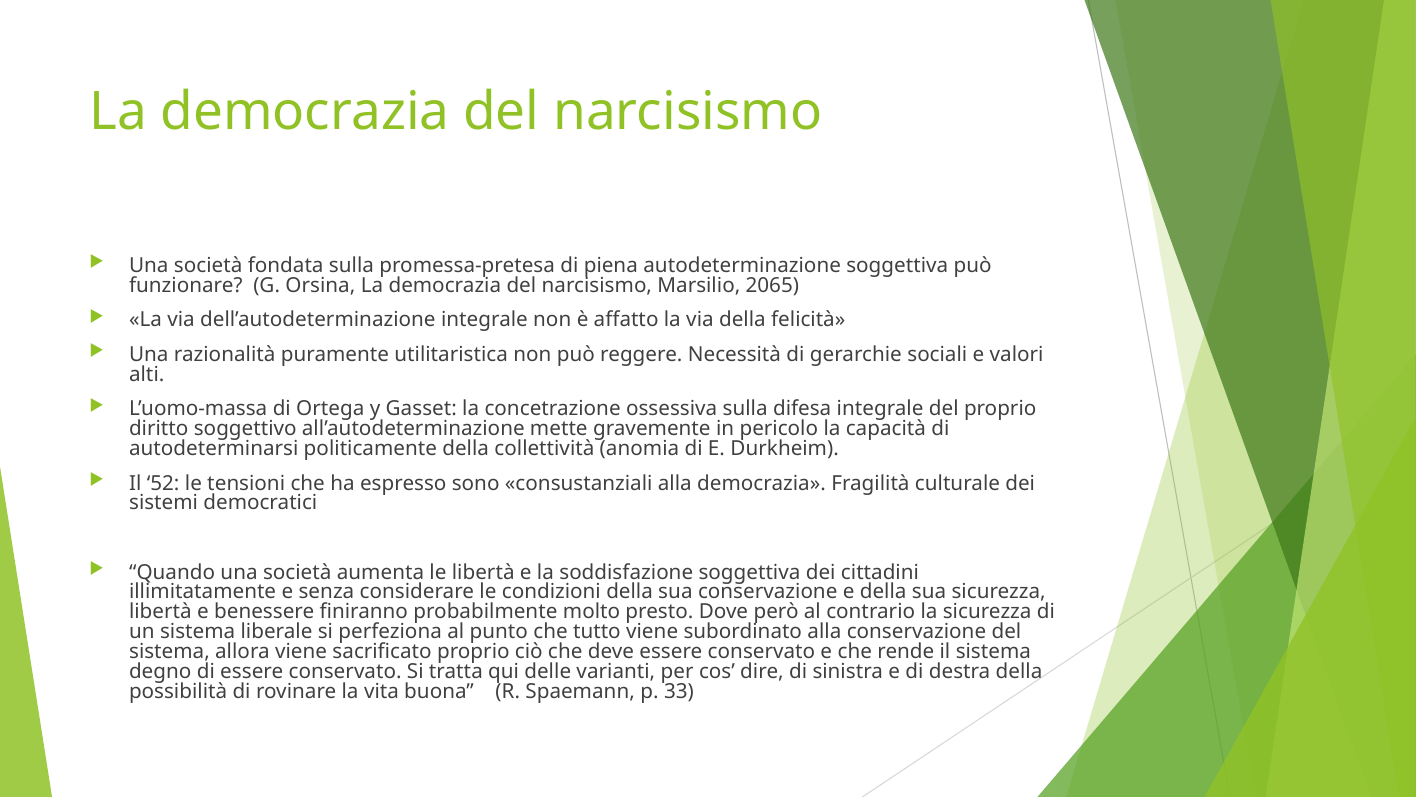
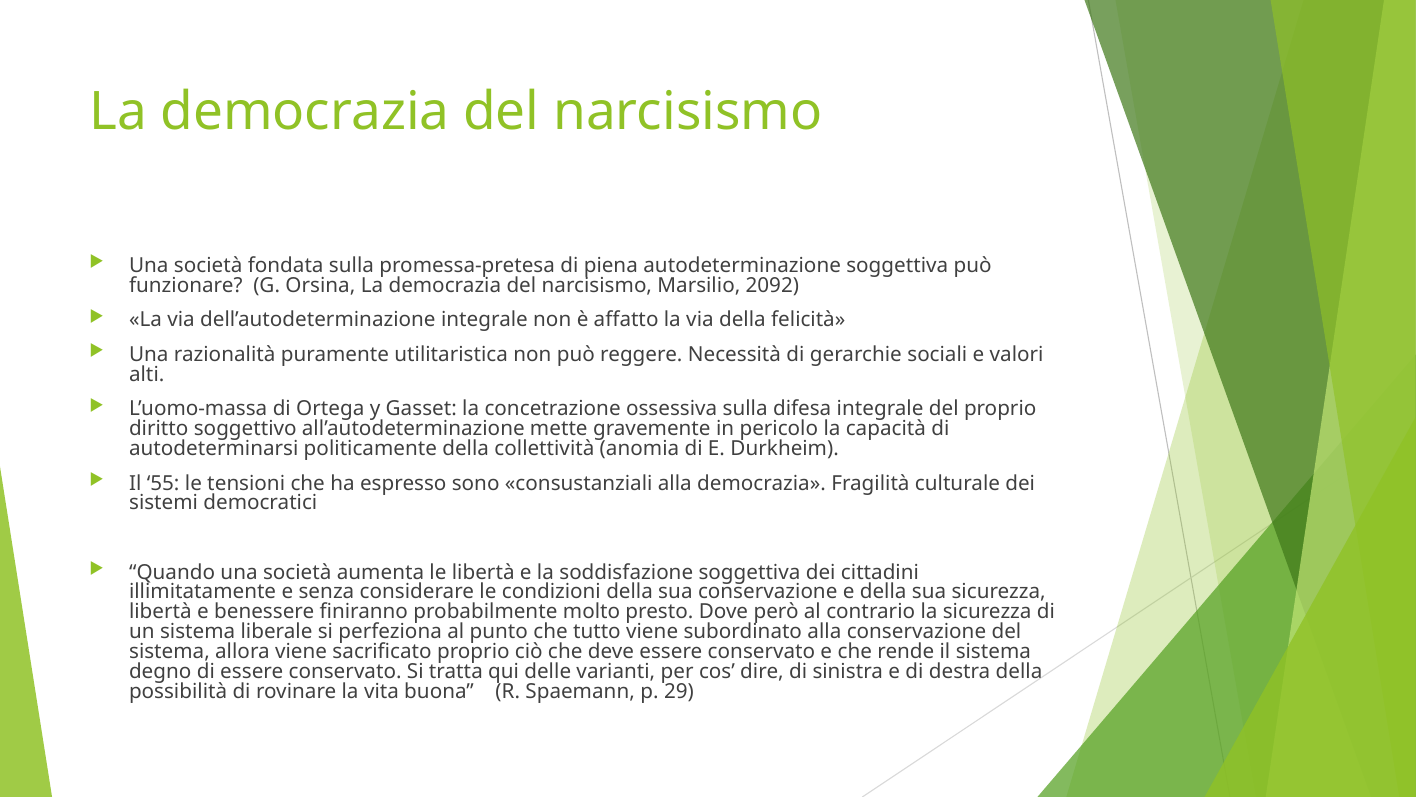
2065: 2065 -> 2092 (772, 285)
52: 52 -> 55 (163, 483)
33: 33 -> 29 (679, 691)
